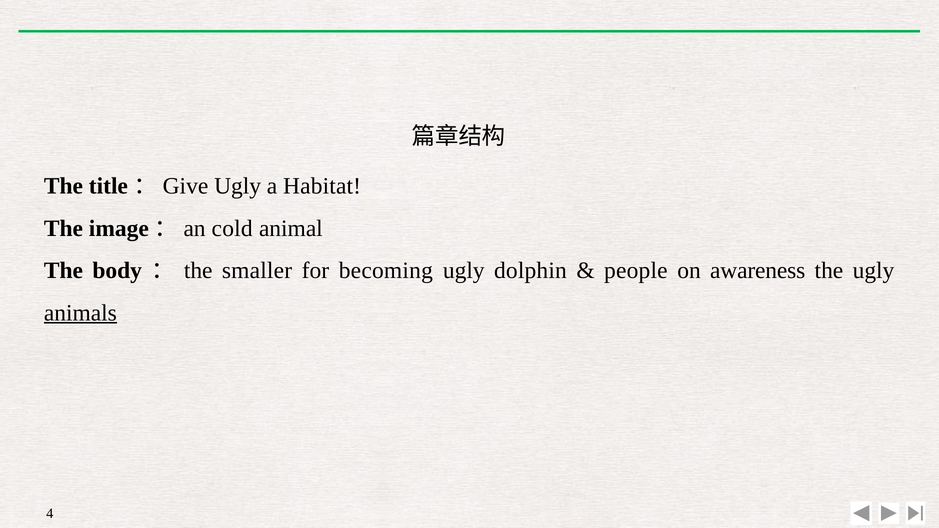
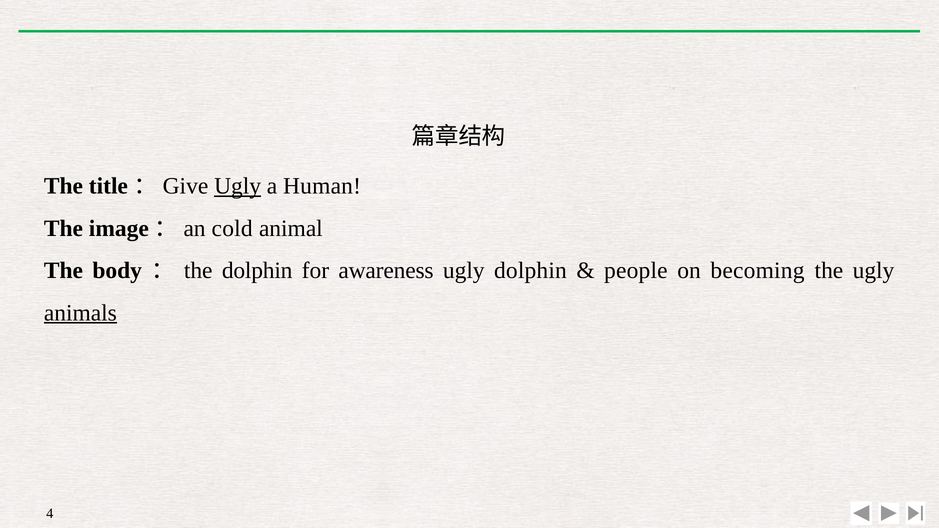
Ugly underline: none -> present (238, 186)
Habitat: Habitat -> Human (322, 186)
the smaller: smaller -> dolphin (257, 271)
becoming: becoming -> awareness (386, 271)
awareness: awareness -> becoming (757, 271)
